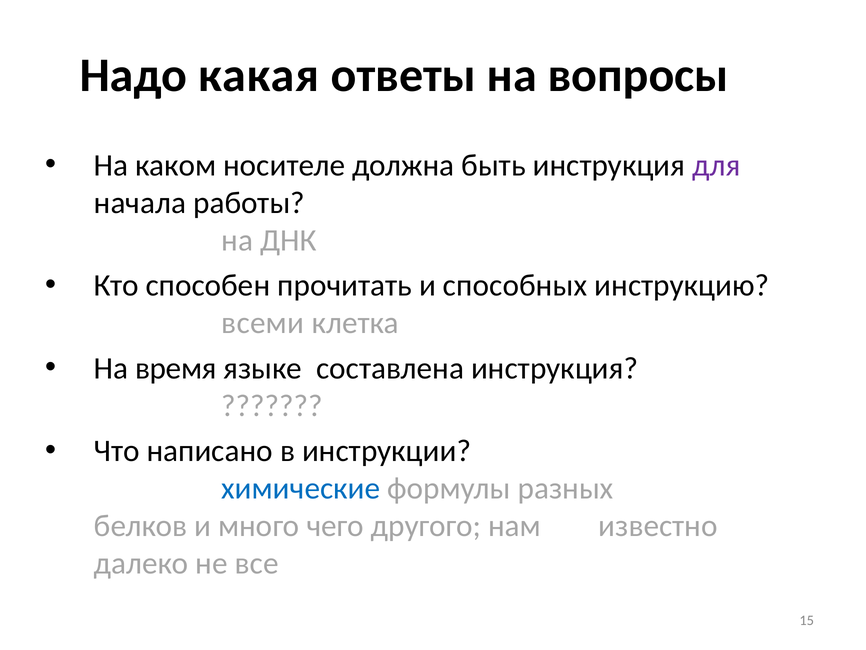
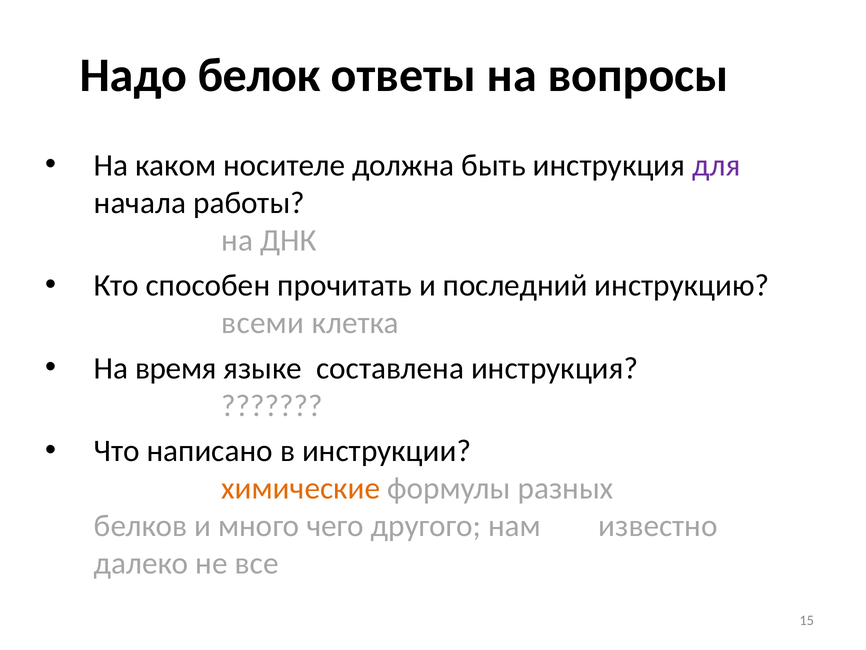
какая: какая -> белок (259, 75)
способных: способных -> последний (515, 285)
химические colour: blue -> orange (301, 488)
